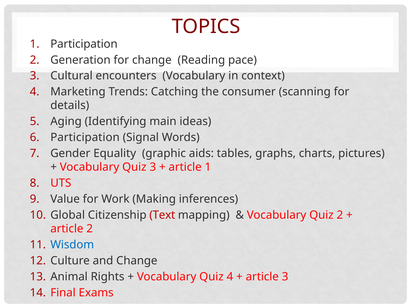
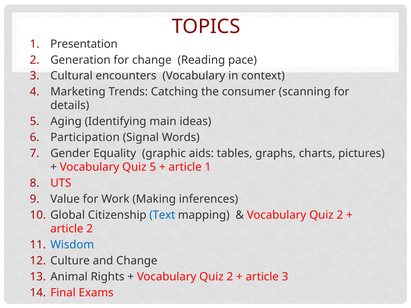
1 Participation: Participation -> Presentation (84, 44)
Quiz 3: 3 -> 5 (153, 167)
Text colour: red -> blue (162, 215)
4: 4 -> 2 (230, 277)
